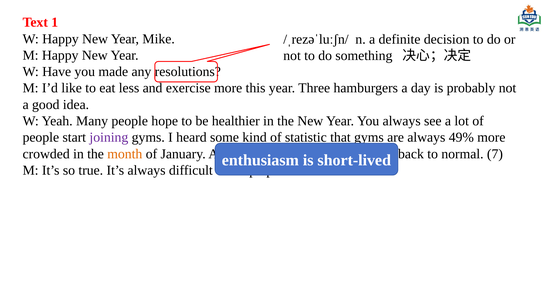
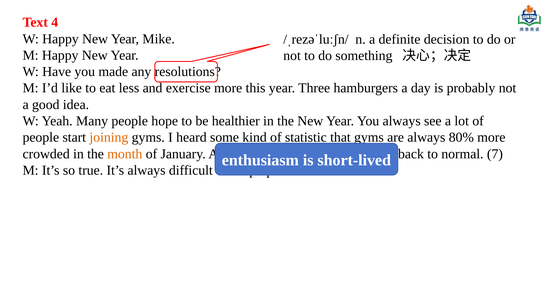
1: 1 -> 4 (55, 22)
joining colour: purple -> orange (109, 138)
49%: 49% -> 80% (461, 138)
